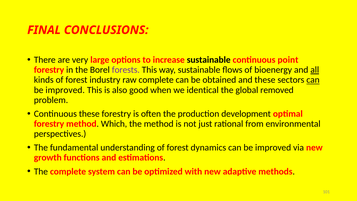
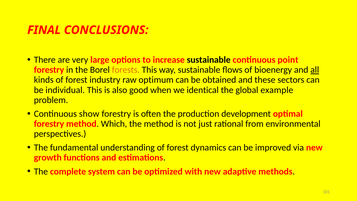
forests colour: purple -> orange (126, 70)
raw complete: complete -> optimum (156, 80)
can underline: present -> none (313, 80)
improved: improved -> individual (65, 90)
removed: removed -> example (277, 90)
Continuous these: these -> show (89, 114)
